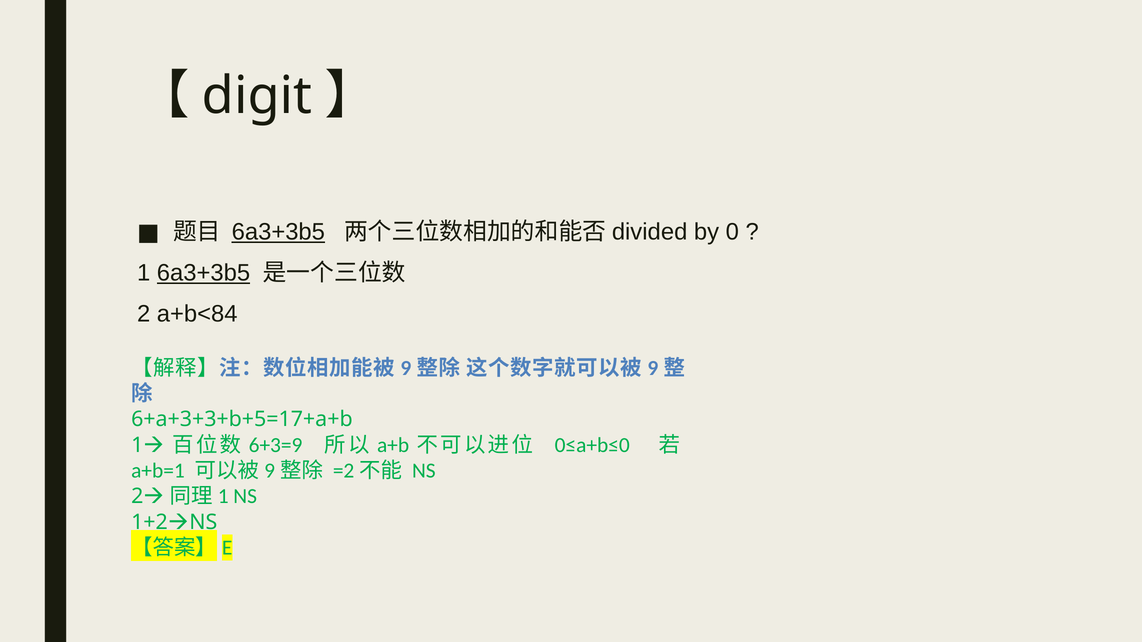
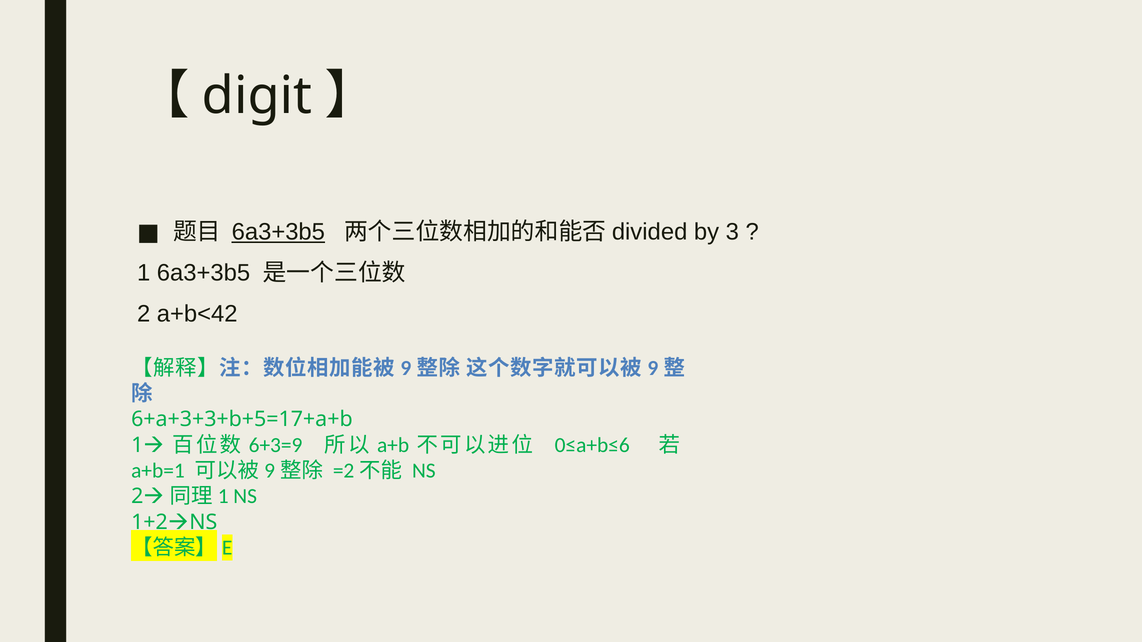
0: 0 -> 3 (732, 232)
6a3+3b5 underline: present -> none (204, 273)
a+b<84: a+b<84 -> a+b<42 (197, 314)
0≤a+b≤0: 0≤a+b≤0 -> 0≤a+b≤6 (592, 445)
